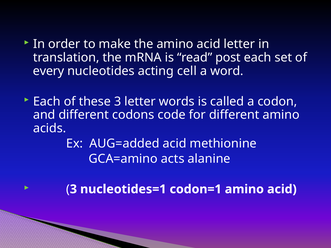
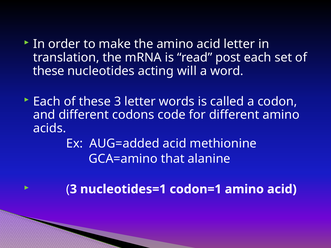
every: every -> these (49, 71)
cell: cell -> will (187, 71)
acts: acts -> that (173, 159)
